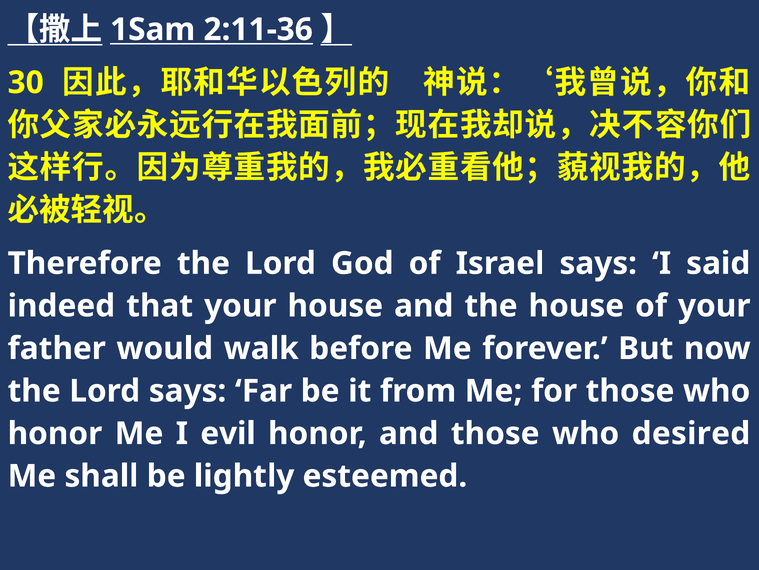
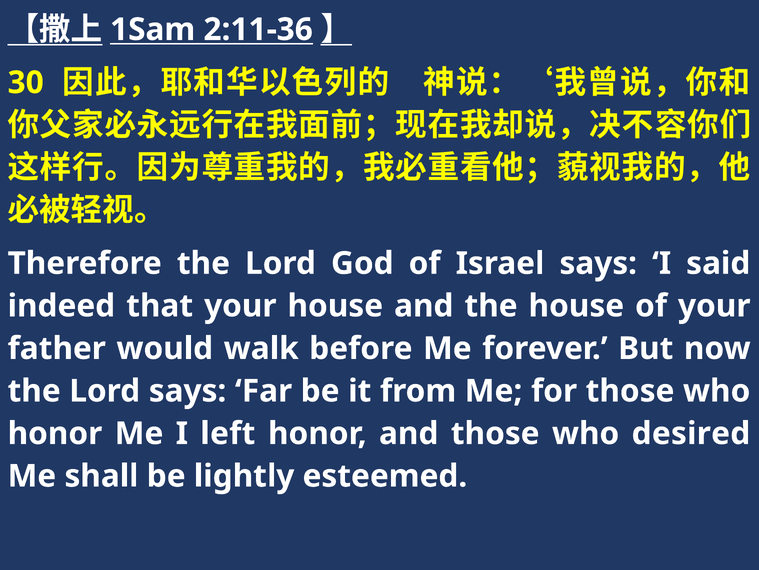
evil: evil -> left (228, 433)
